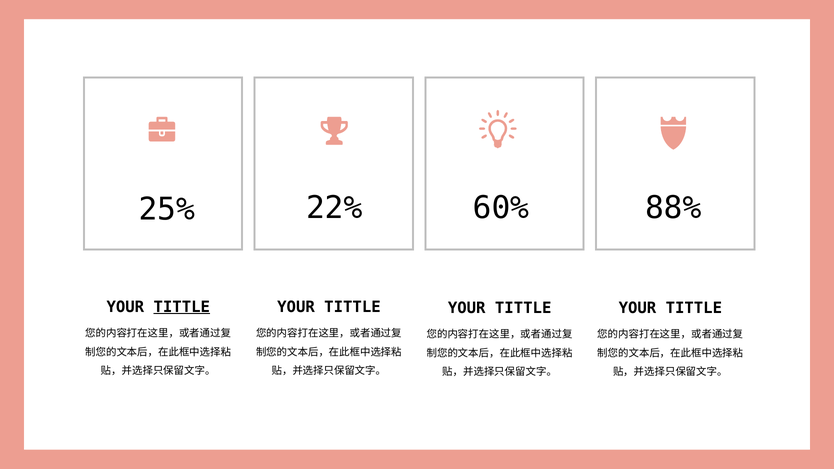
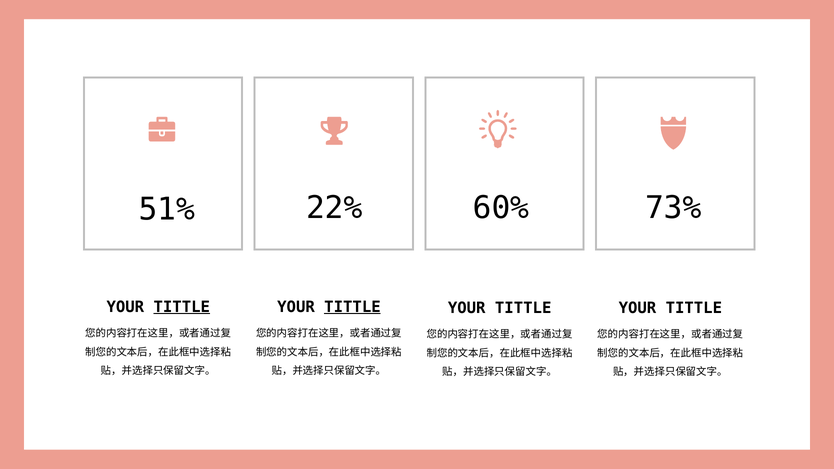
88%: 88% -> 73% (673, 208)
25%: 25% -> 51% (167, 209)
TITTLE underline: none -> present (352, 307)
